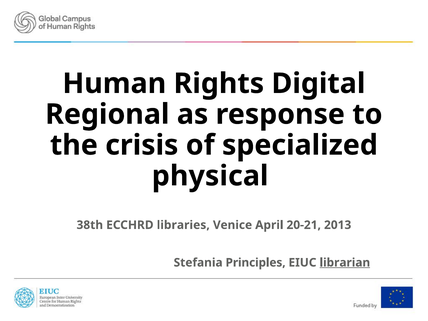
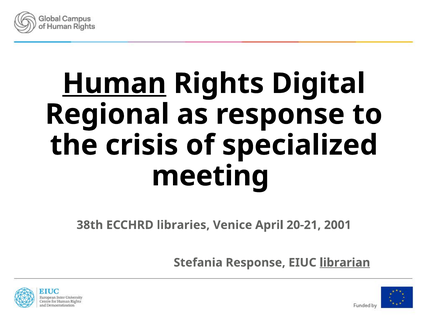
Human underline: none -> present (114, 84)
physical: physical -> meeting (210, 176)
2013: 2013 -> 2001 (338, 225)
Stefania Principles: Principles -> Response (256, 263)
